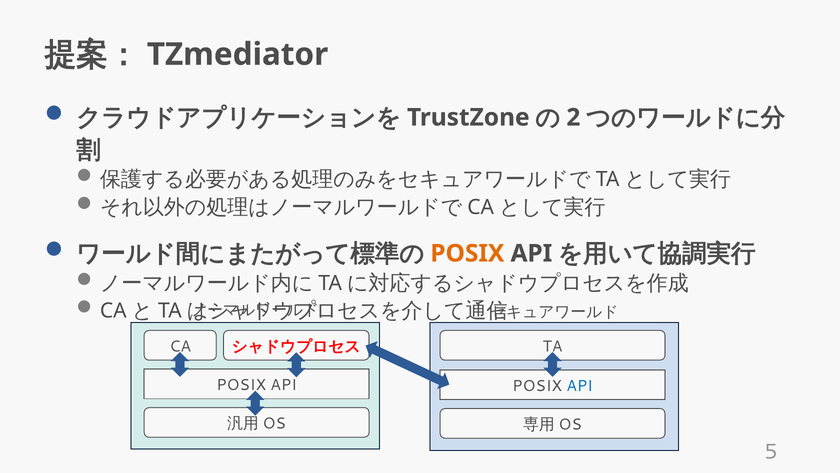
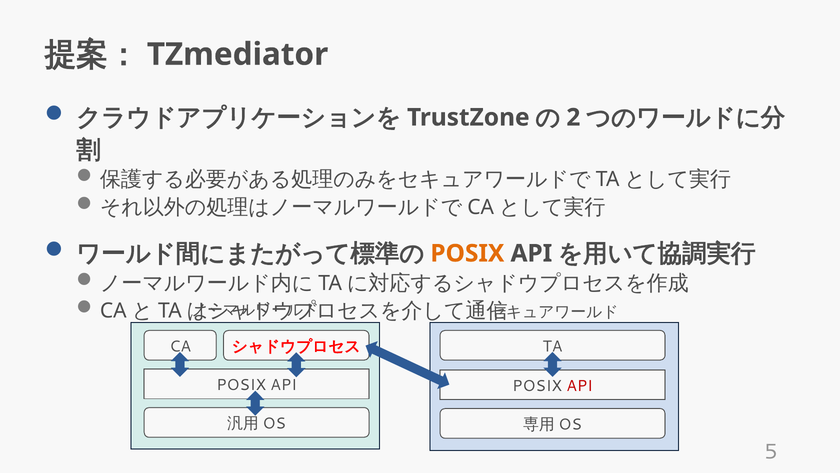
API colour: blue -> red (580, 386)
